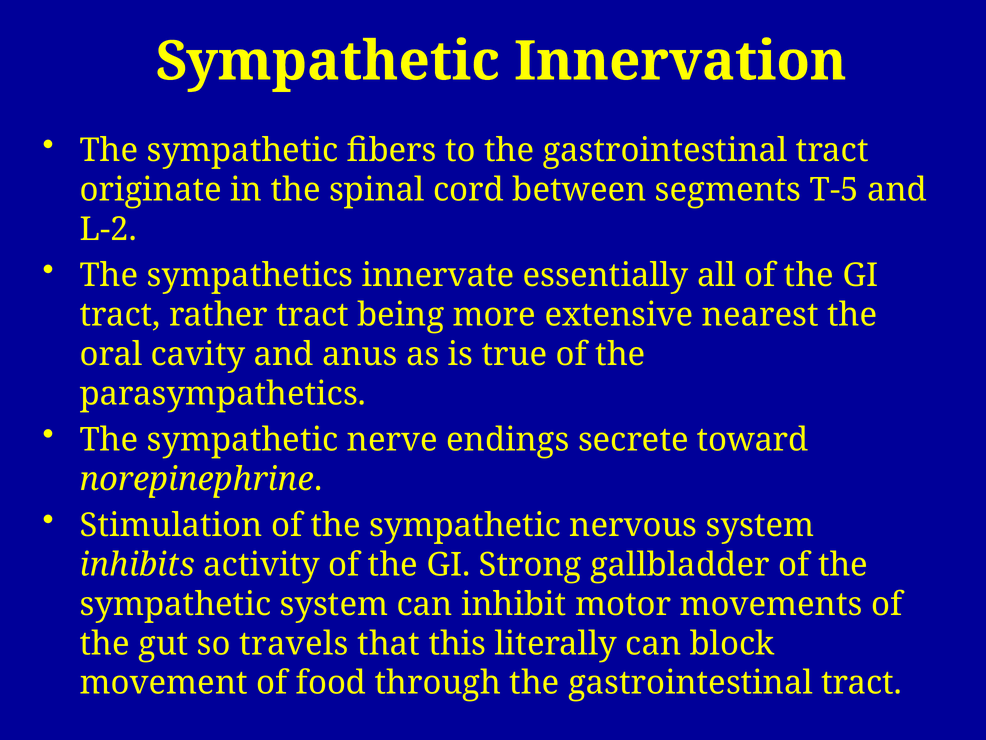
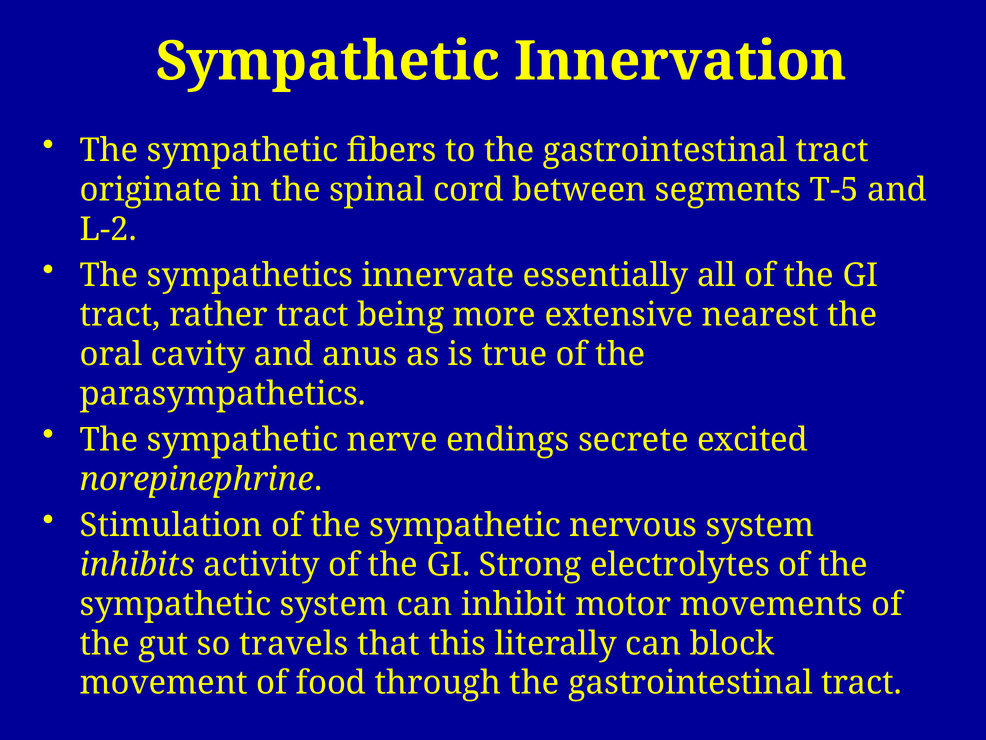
toward: toward -> excited (753, 439)
gallbladder: gallbladder -> electrolytes (680, 564)
